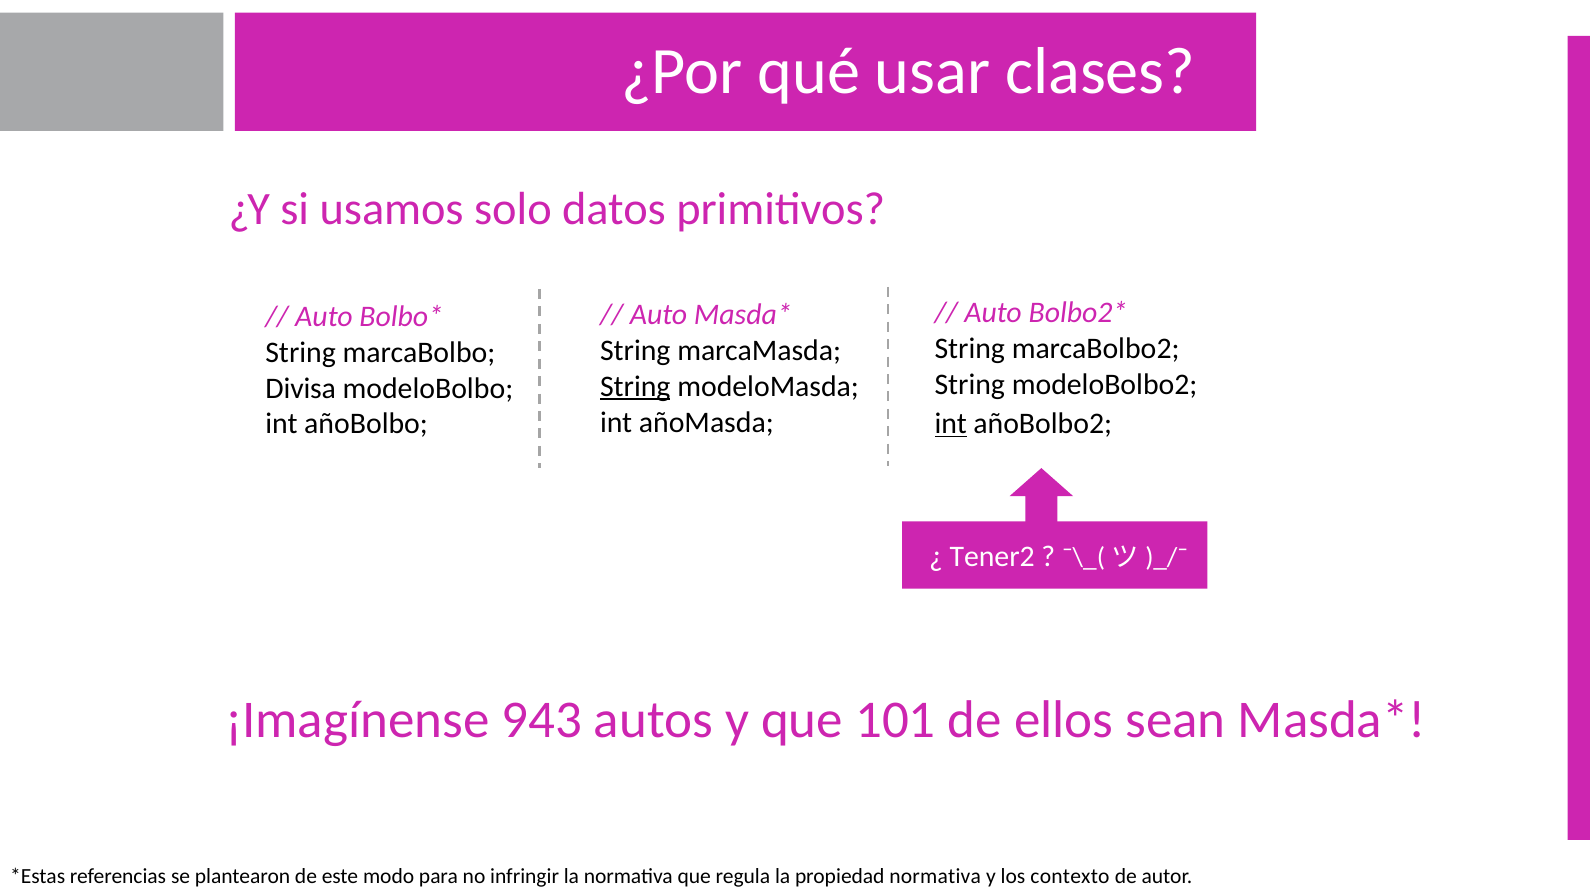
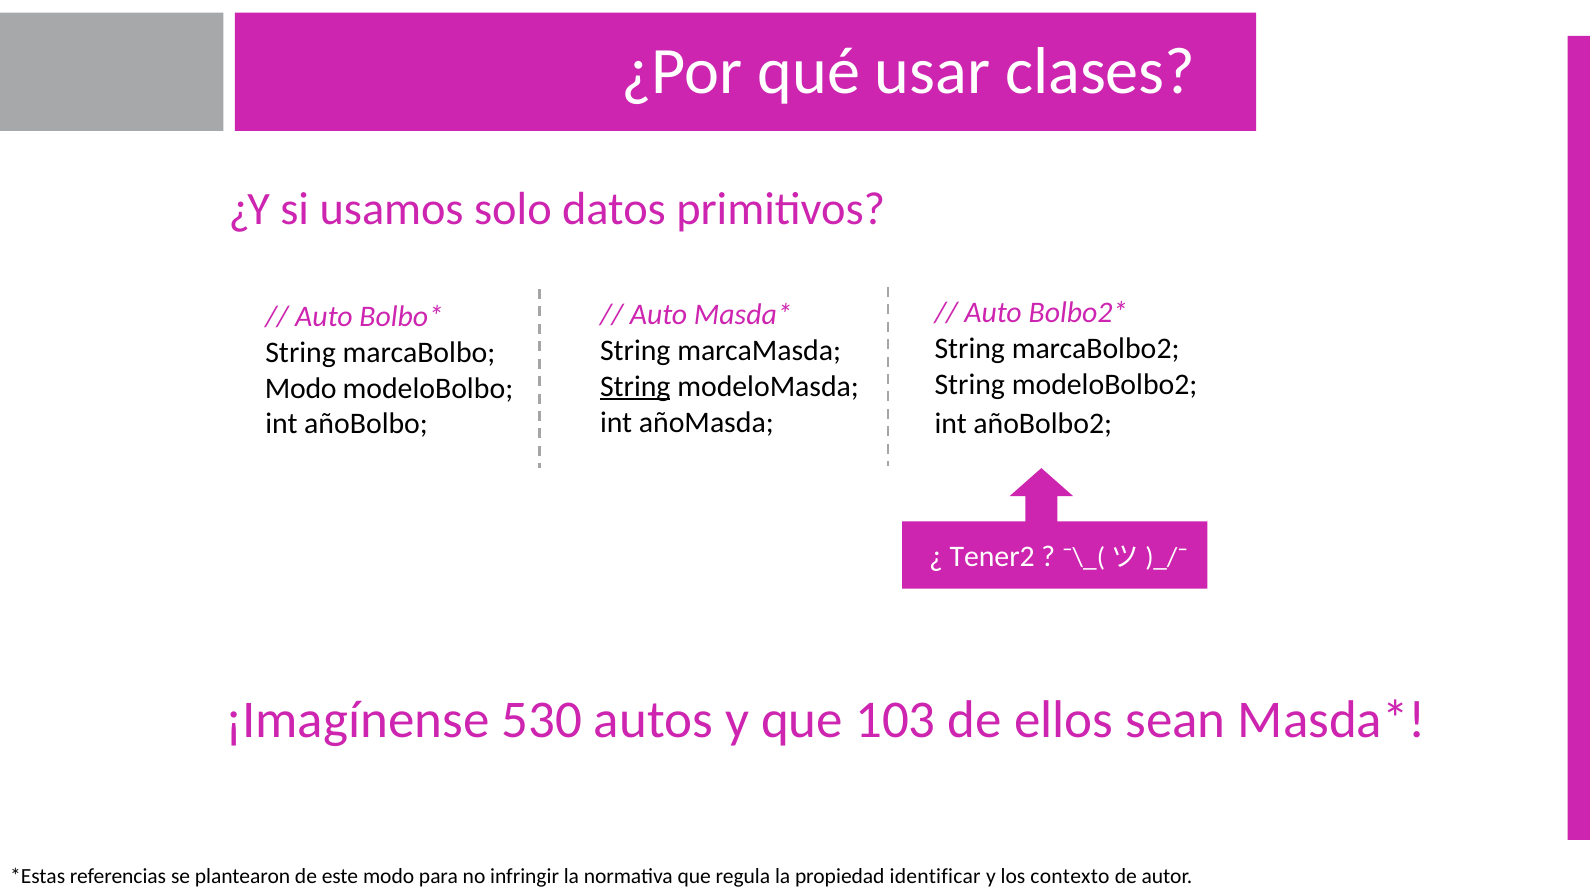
Divisa: Divisa -> Modo (301, 388)
int underline: present -> none (951, 423)
943: 943 -> 530 (542, 720)
101: 101 -> 103 (896, 720)
propiedad normativa: normativa -> identificar (935, 875)
